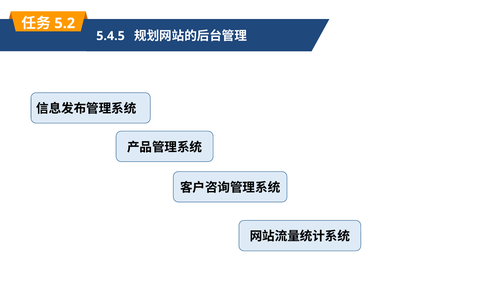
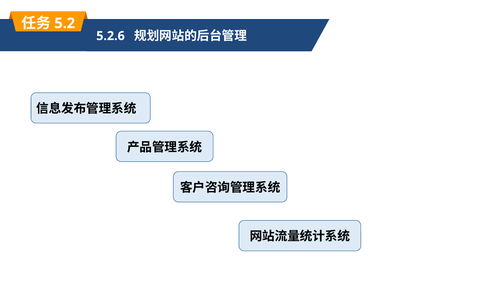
5.4.5: 5.4.5 -> 5.2.6 (111, 36)
